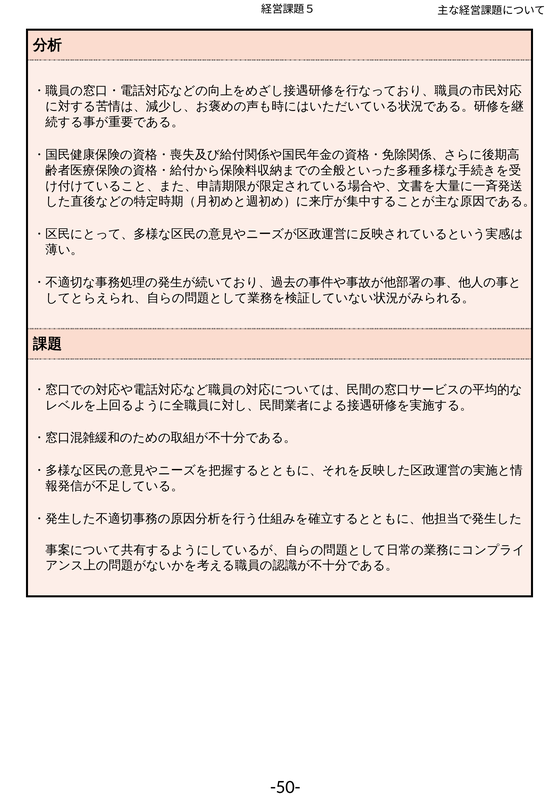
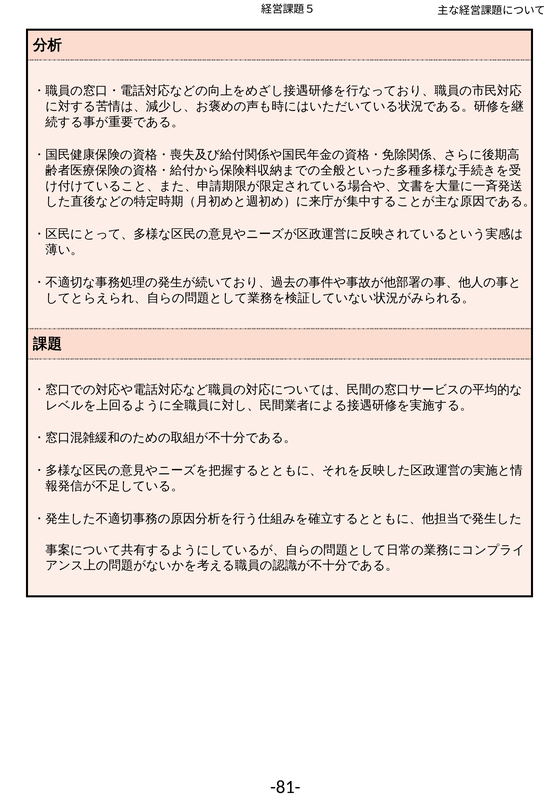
-50-: -50- -> -81- (285, 787)
